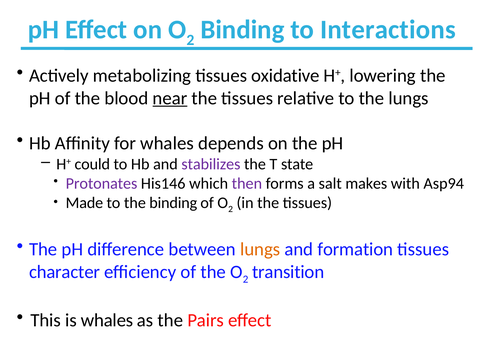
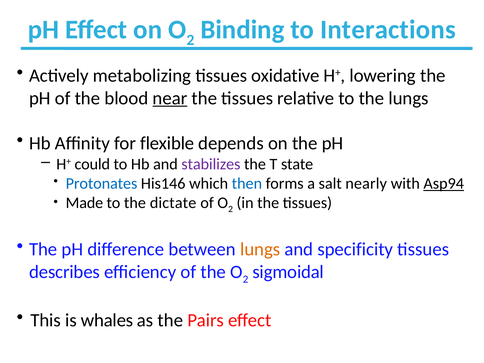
for whales: whales -> flexible (167, 143)
Protonates colour: purple -> blue (102, 183)
then colour: purple -> blue (247, 183)
makes: makes -> nearly (366, 183)
Asp94 underline: none -> present (444, 183)
the binding: binding -> dictate (173, 203)
formation: formation -> specificity (355, 249)
character: character -> describes (65, 272)
transition: transition -> sigmoidal (288, 272)
